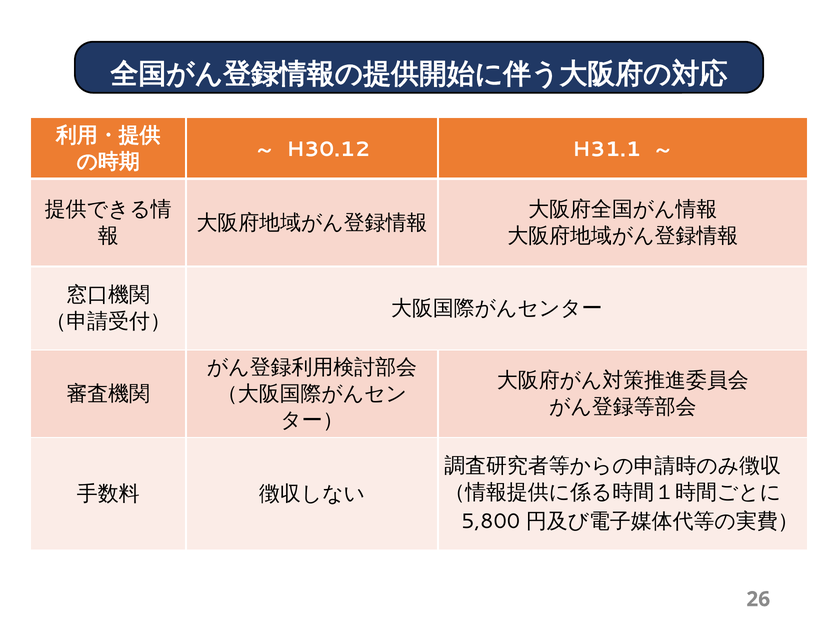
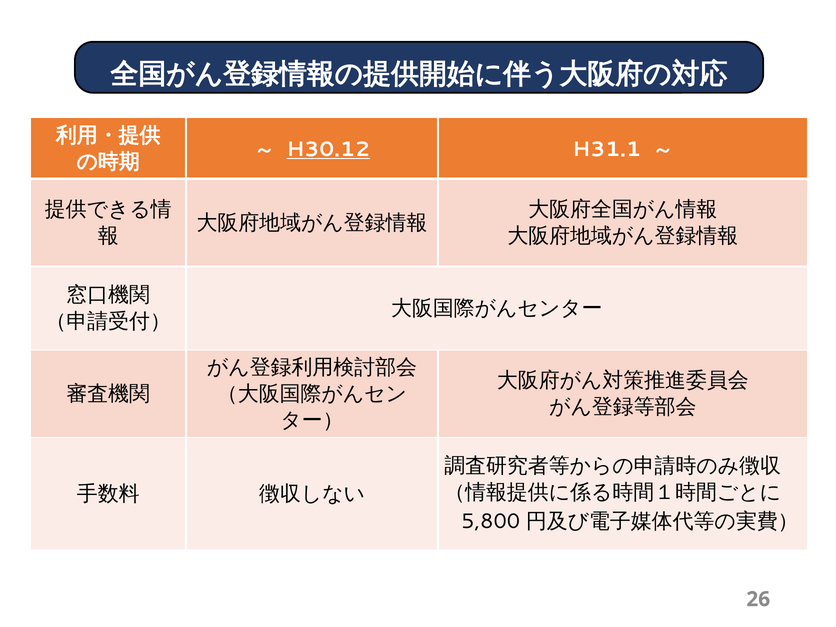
H30.12 underline: none -> present (328, 149)
